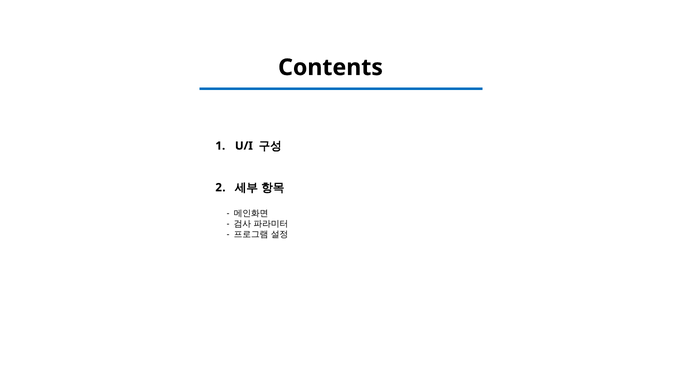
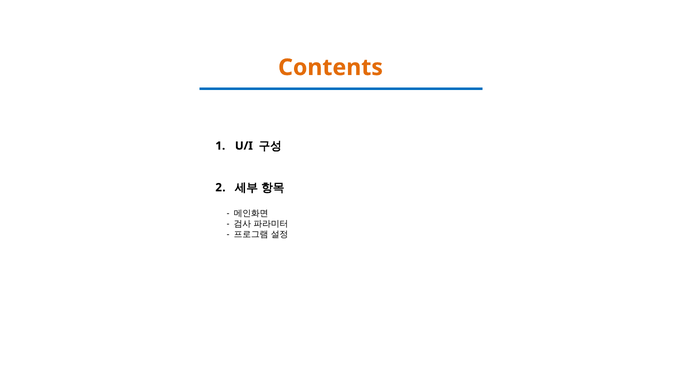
Contents colour: black -> orange (331, 67)
